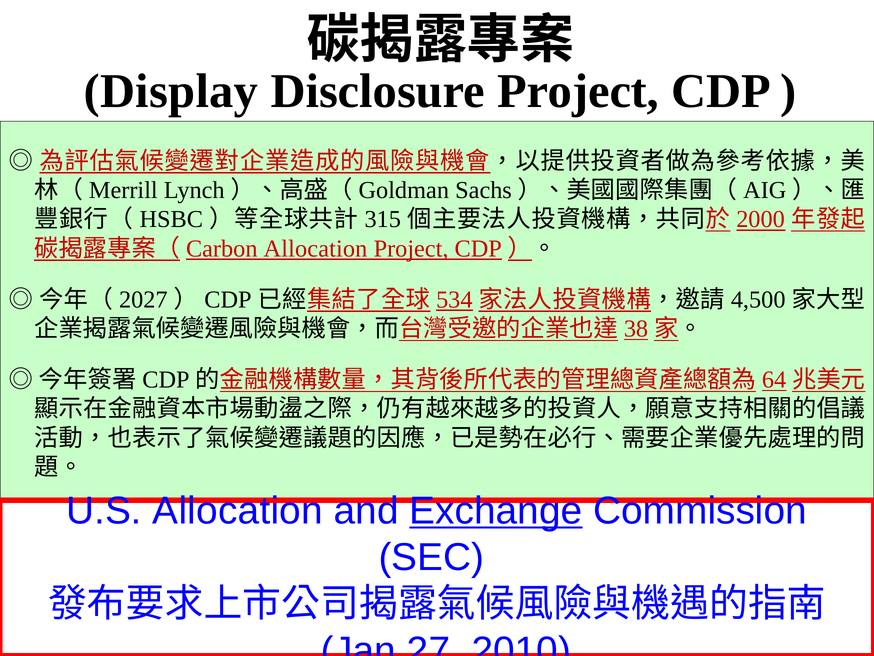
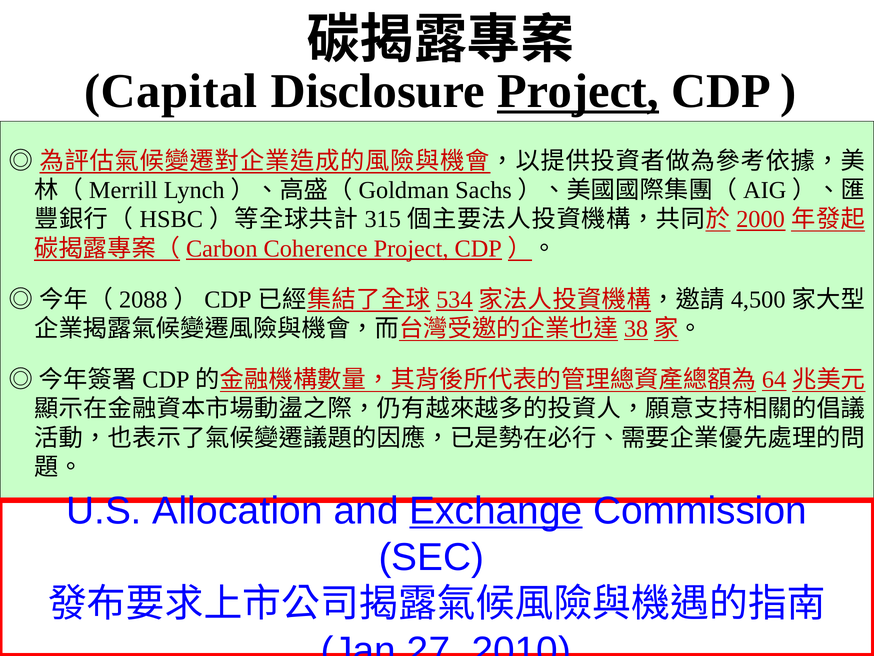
Display: Display -> Capital (171, 91)
Project underline: none -> present (578, 91)
Allocation: Allocation -> Coherence (316, 248)
2027: 2027 -> 2088 (143, 299)
